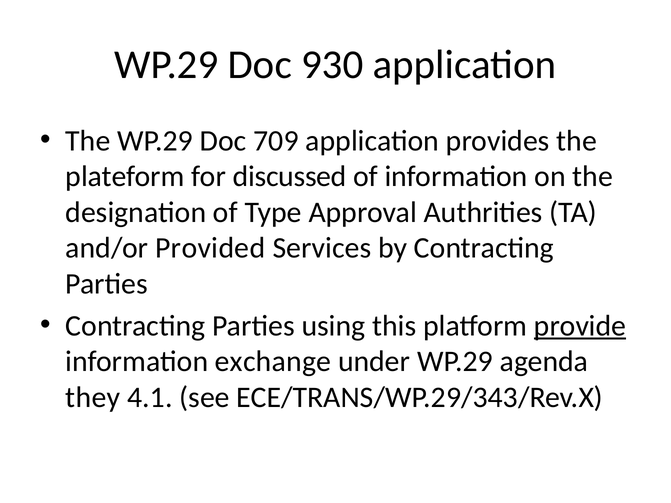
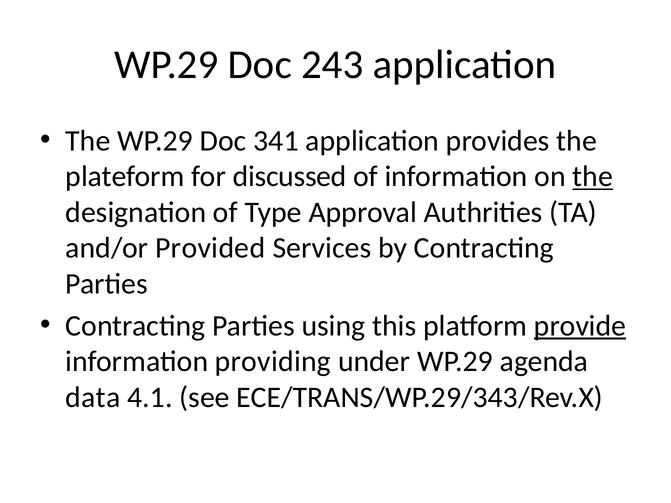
930: 930 -> 243 (332, 65)
709: 709 -> 341 (276, 141)
the underline: none -> present (593, 177)
exchange: exchange -> providing (273, 362)
they: they -> data (93, 398)
